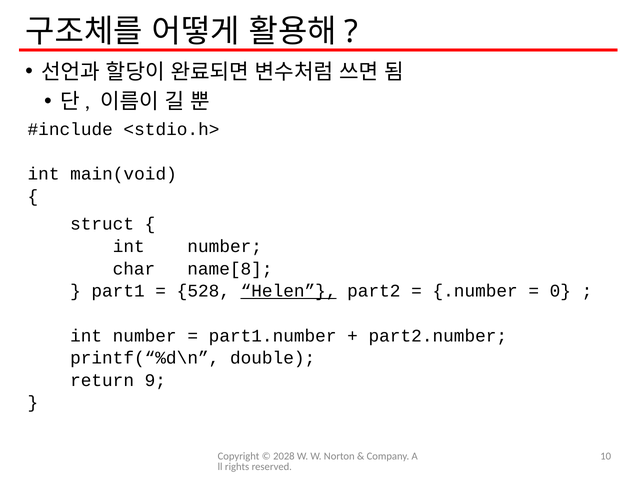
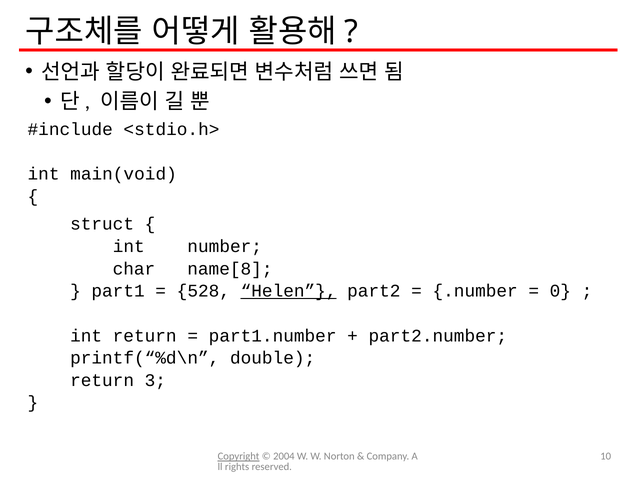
number: number -> return (145, 336)
9: 9 -> 3 (155, 381)
Copyright underline: none -> present (239, 457)
2028: 2028 -> 2004 (284, 457)
